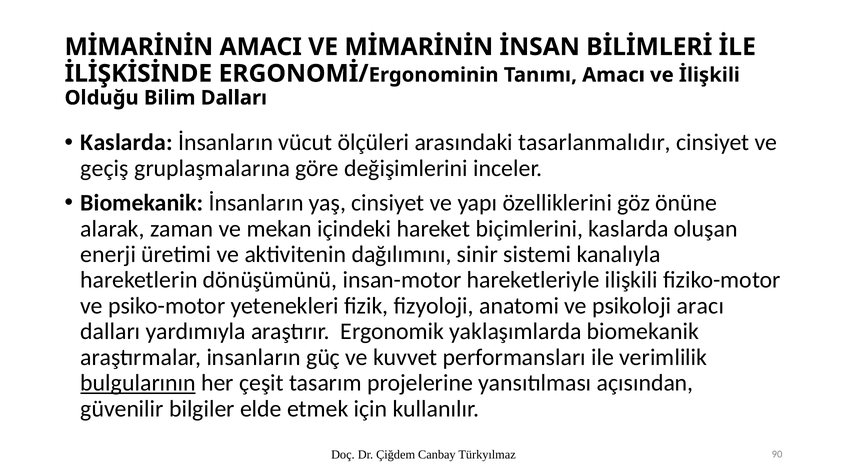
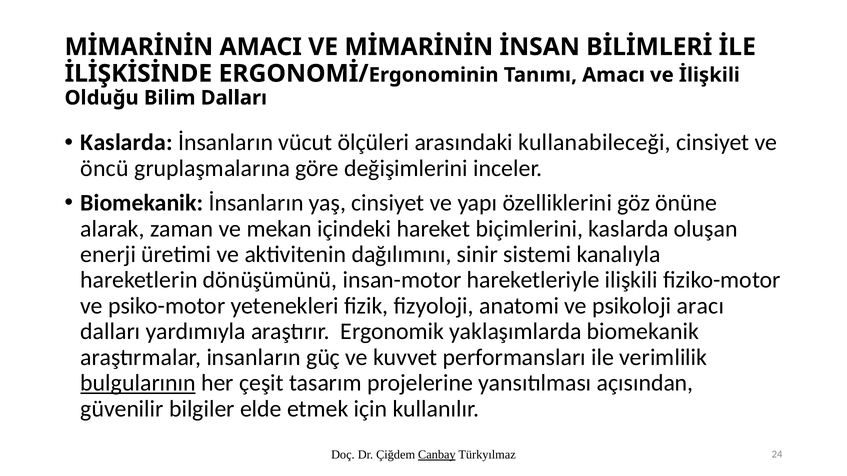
tasarlanmalıdır: tasarlanmalıdır -> kullanabileceği (594, 143)
geçiş: geçiş -> öncü (105, 169)
Canbay underline: none -> present (437, 455)
90: 90 -> 24 (777, 455)
